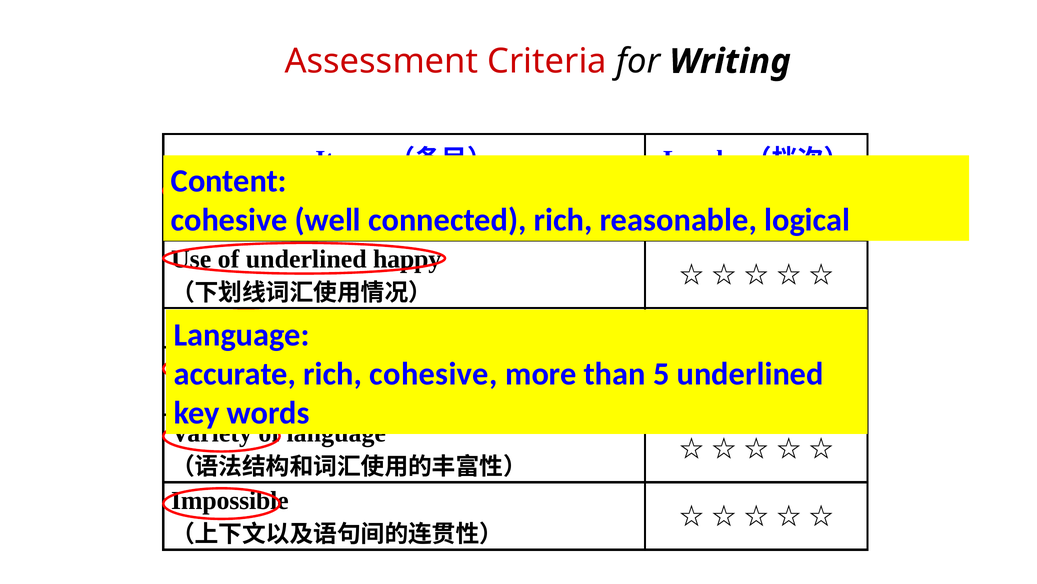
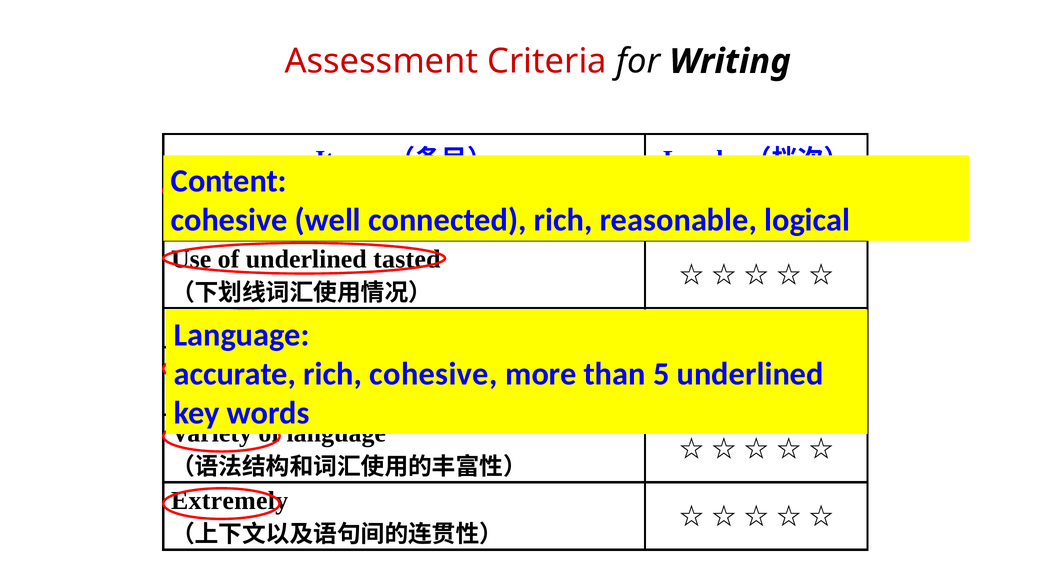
happy: happy -> tasted (407, 259)
Impossible: Impossible -> Extremely (230, 500)
